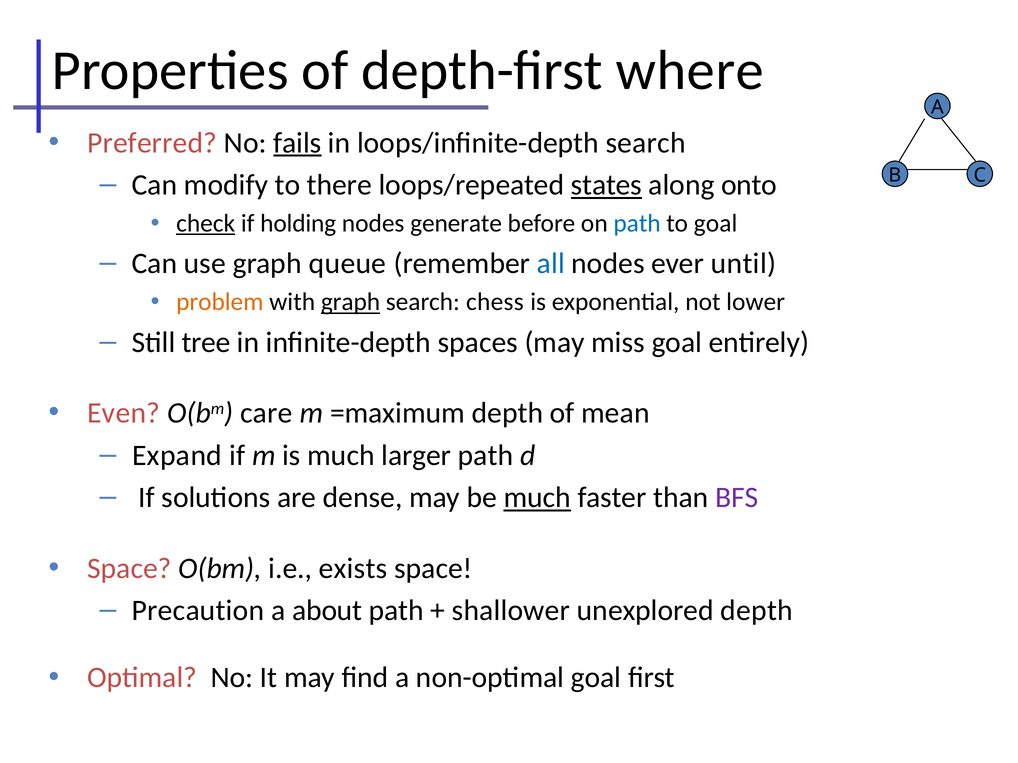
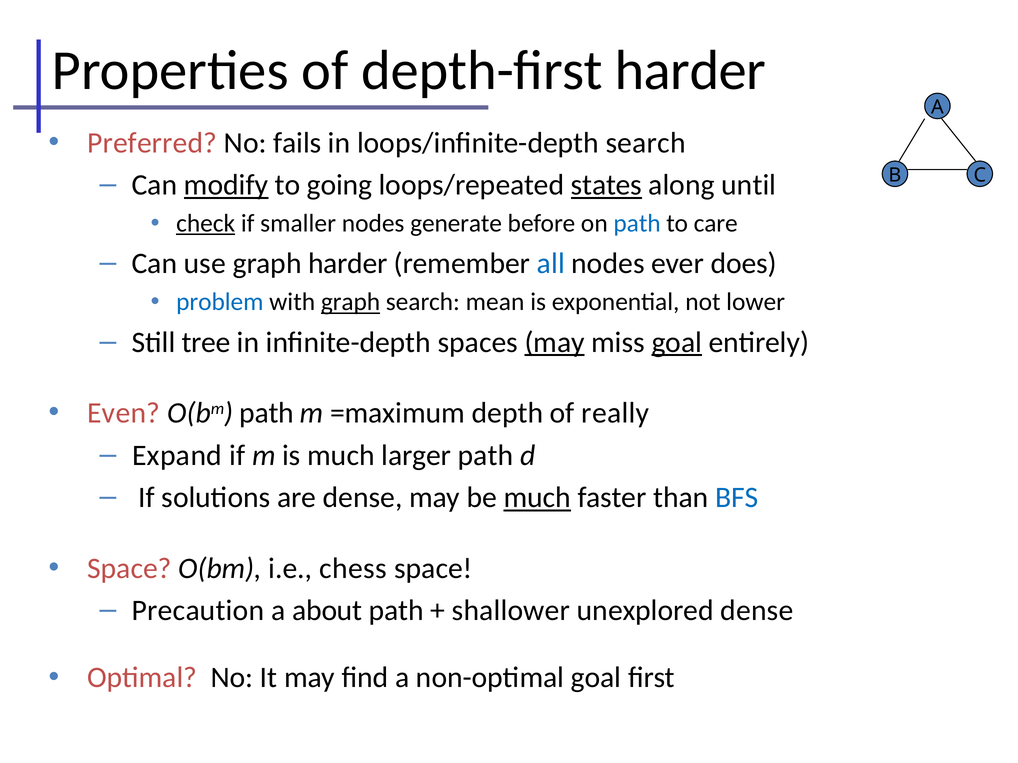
depth-first where: where -> harder (690, 71)
fails underline: present -> none (297, 143)
modify underline: none -> present (226, 185)
there: there -> going (340, 185)
onto: onto -> until (749, 185)
holding: holding -> smaller (298, 224)
to goal: goal -> care (716, 224)
graph queue: queue -> harder (348, 264)
until: until -> does (744, 264)
problem colour: orange -> blue (220, 302)
chess: chess -> mean (495, 302)
may underline: none -> present (555, 342)
goal underline: none -> present (677, 342)
O(bm care: care -> path (267, 413)
mean: mean -> really (615, 413)
BFS colour: purple -> blue (737, 498)
exists: exists -> chess (353, 569)
unexplored depth: depth -> dense (757, 611)
